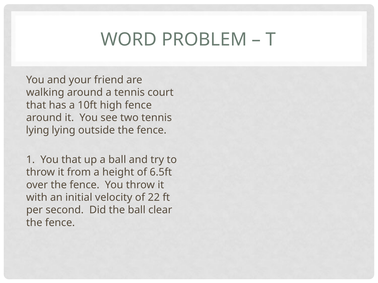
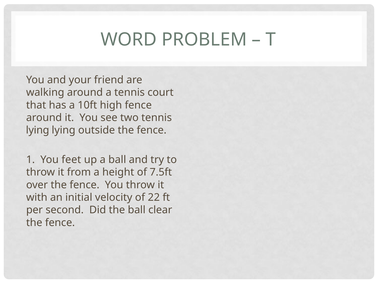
You that: that -> feet (71, 160)
6.5ft: 6.5ft -> 7.5ft (161, 173)
